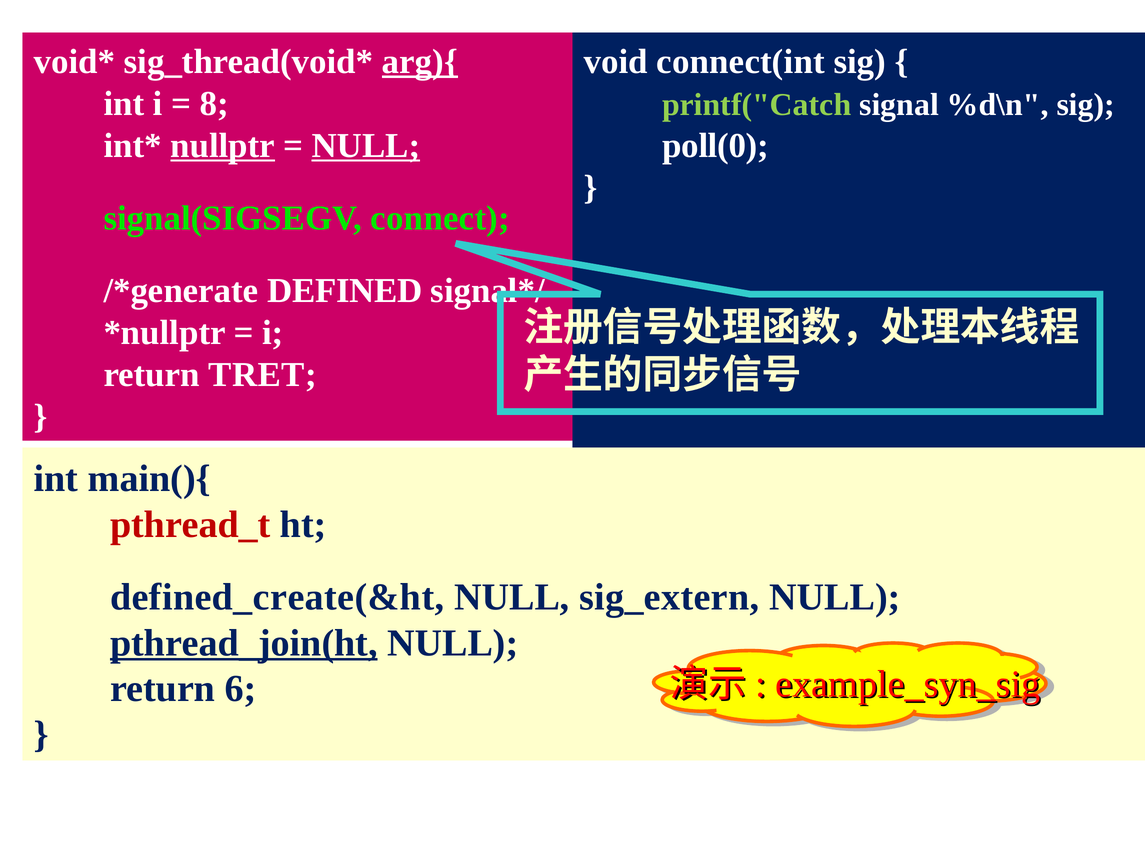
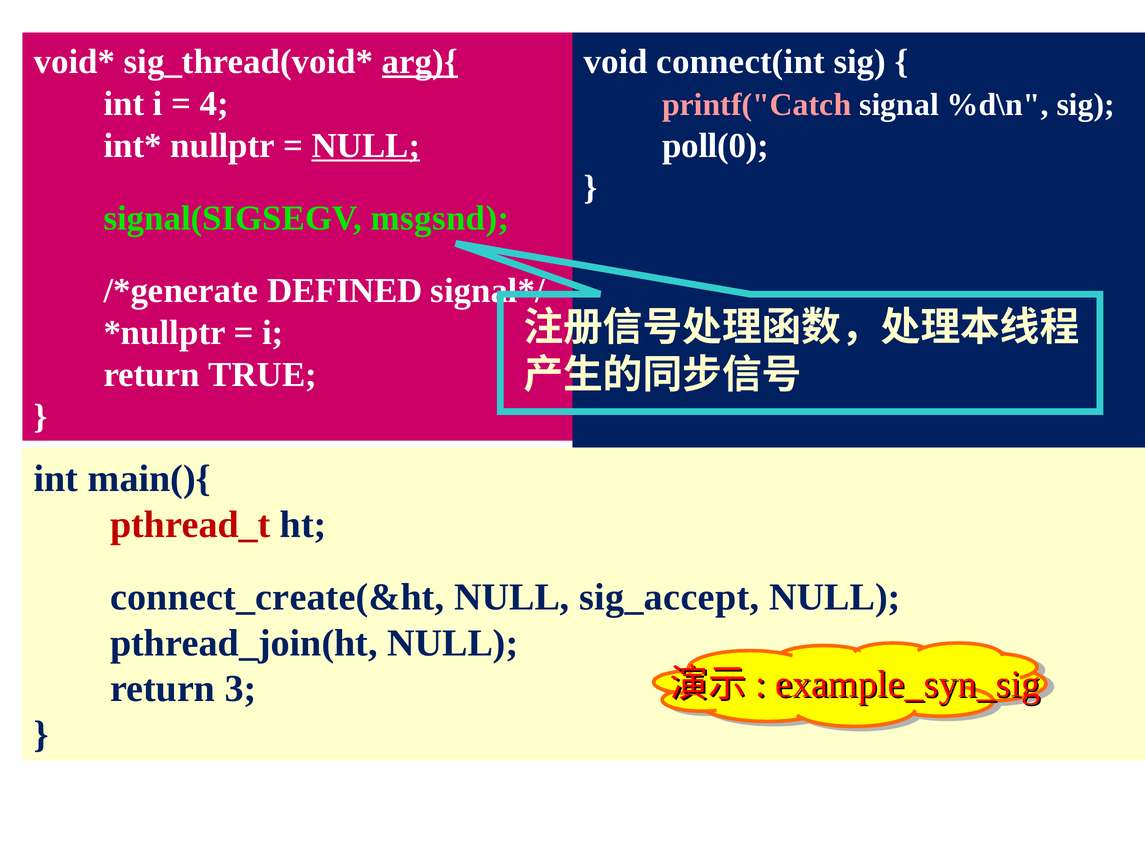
8: 8 -> 4 (214, 104)
printf("Catch colour: light green -> pink (757, 105)
nullptr underline: present -> none (223, 146)
connect: connect -> msgsnd (440, 218)
TRET: TRET -> TRUE (263, 375)
defined_create(&ht: defined_create(&ht -> connect_create(&ht (277, 597)
sig_extern: sig_extern -> sig_accept (669, 597)
pthread_join(ht underline: present -> none (244, 643)
6: 6 -> 3 (241, 689)
